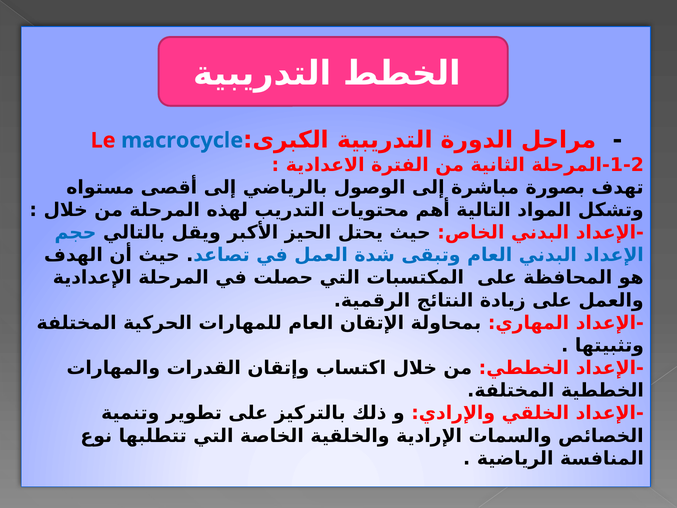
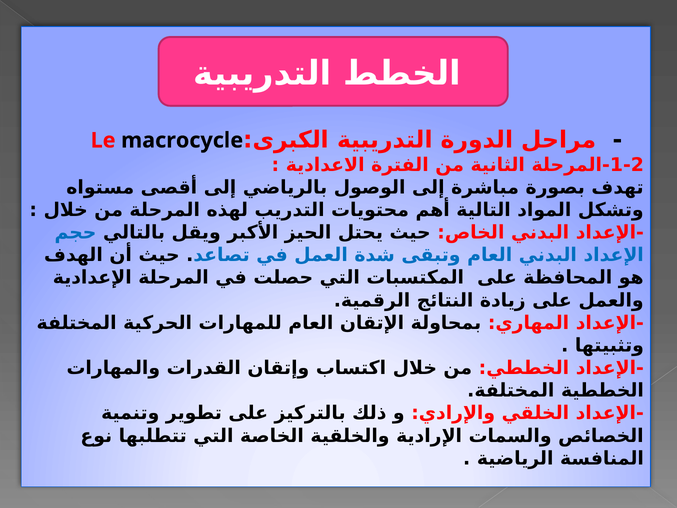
macrocycle colour: blue -> black (182, 140)
